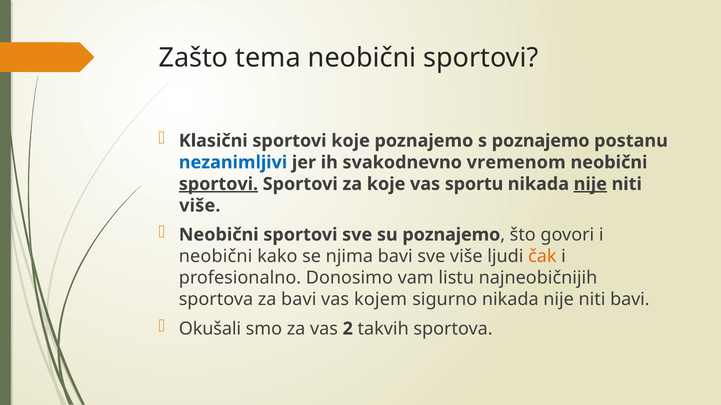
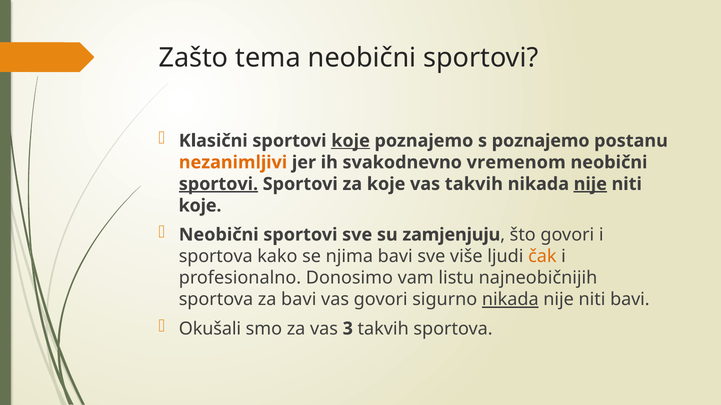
koje underline: none -> present (351, 141)
nezanimljivi colour: blue -> orange (233, 163)
vas sportu: sportu -> takvih (474, 184)
više: više -> koje (200, 206)
su poznajemo: poznajemo -> zamjenjuju (451, 235)
neobični: neobični -> sportova (216, 257)
vas kojem: kojem -> govori (381, 300)
nikada underline: none -> present (510, 300)
2: 2 -> 3 (348, 329)
